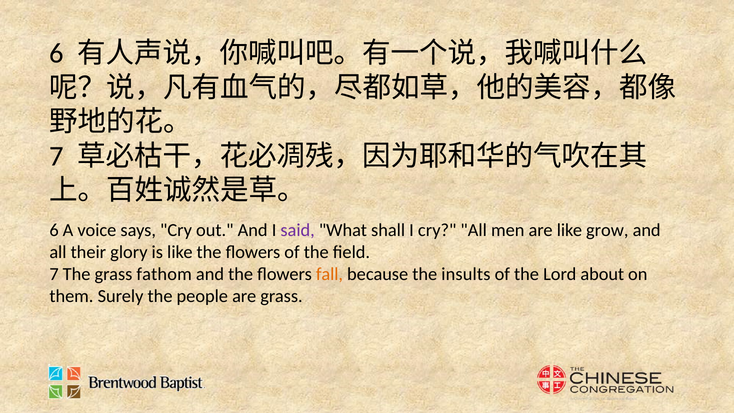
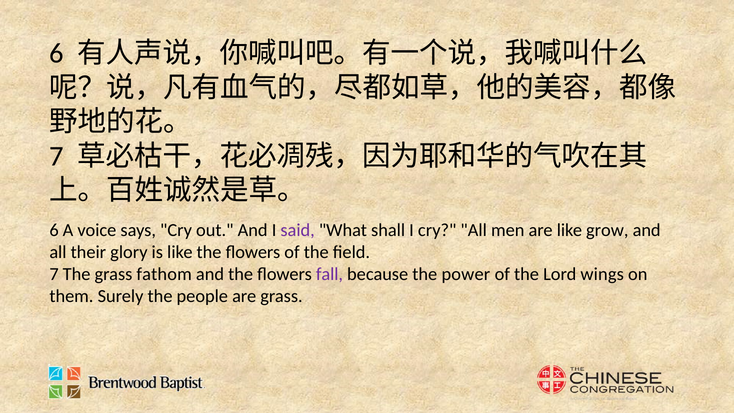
fall colour: orange -> purple (330, 274)
insults: insults -> power (466, 274)
about: about -> wings (602, 274)
